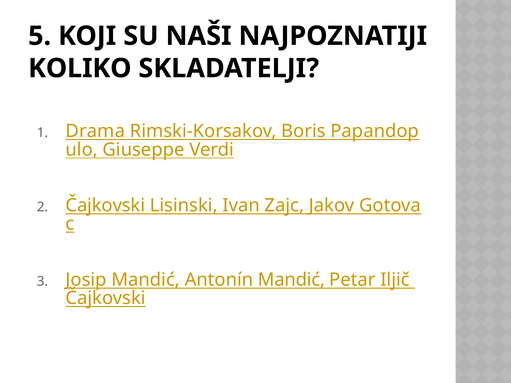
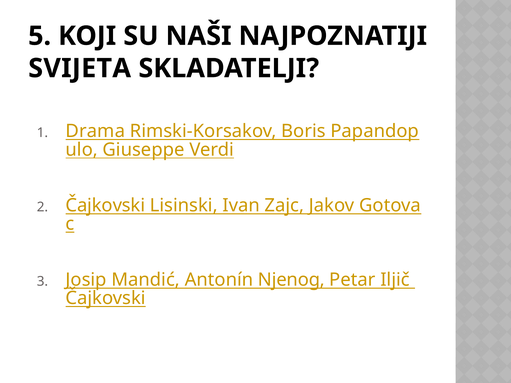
KOLIKO: KOLIKO -> SVIJETA (80, 68)
Antonín Mandić: Mandić -> Njenog (291, 280)
